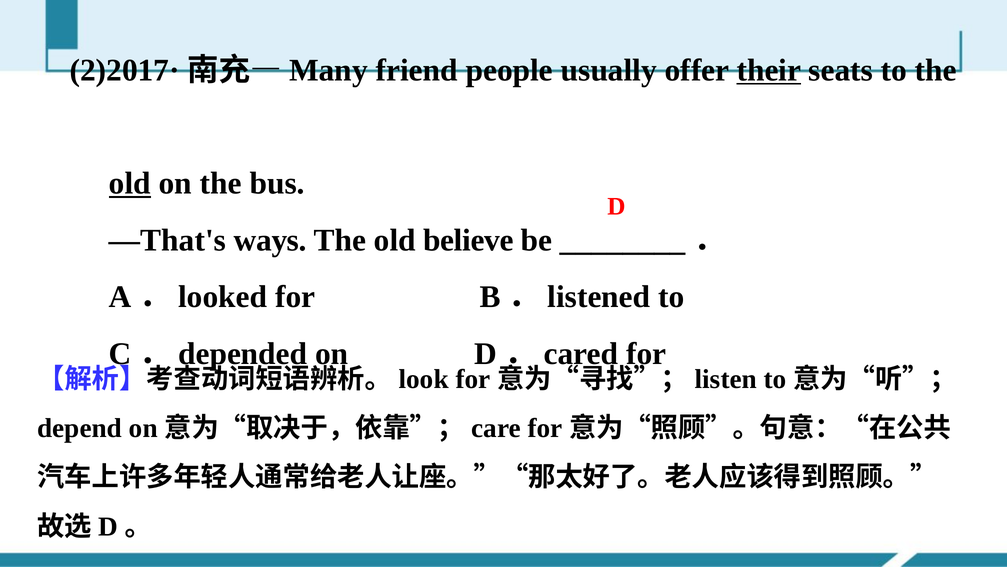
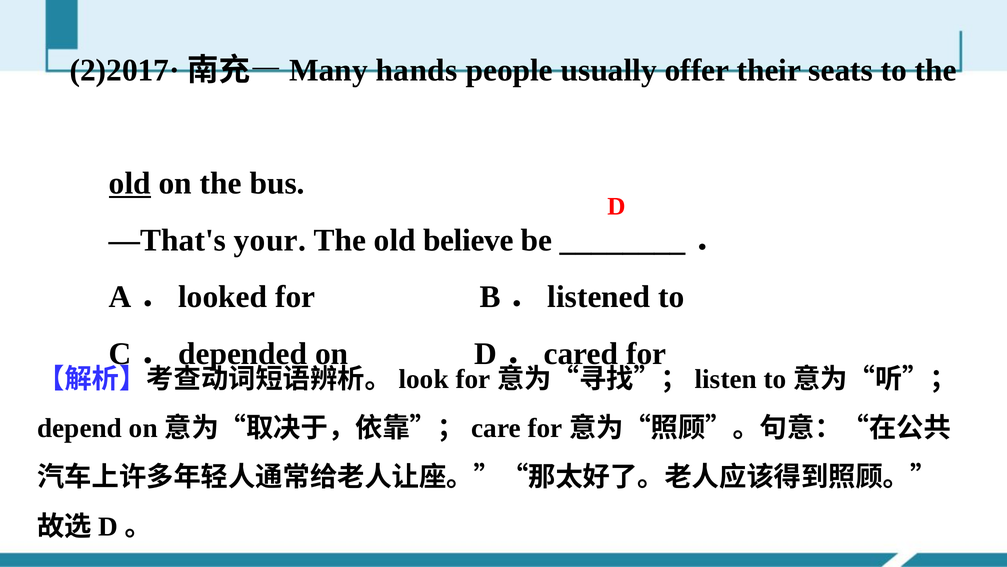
friend: friend -> hands (417, 70)
their underline: present -> none (769, 70)
ways: ways -> your (270, 240)
